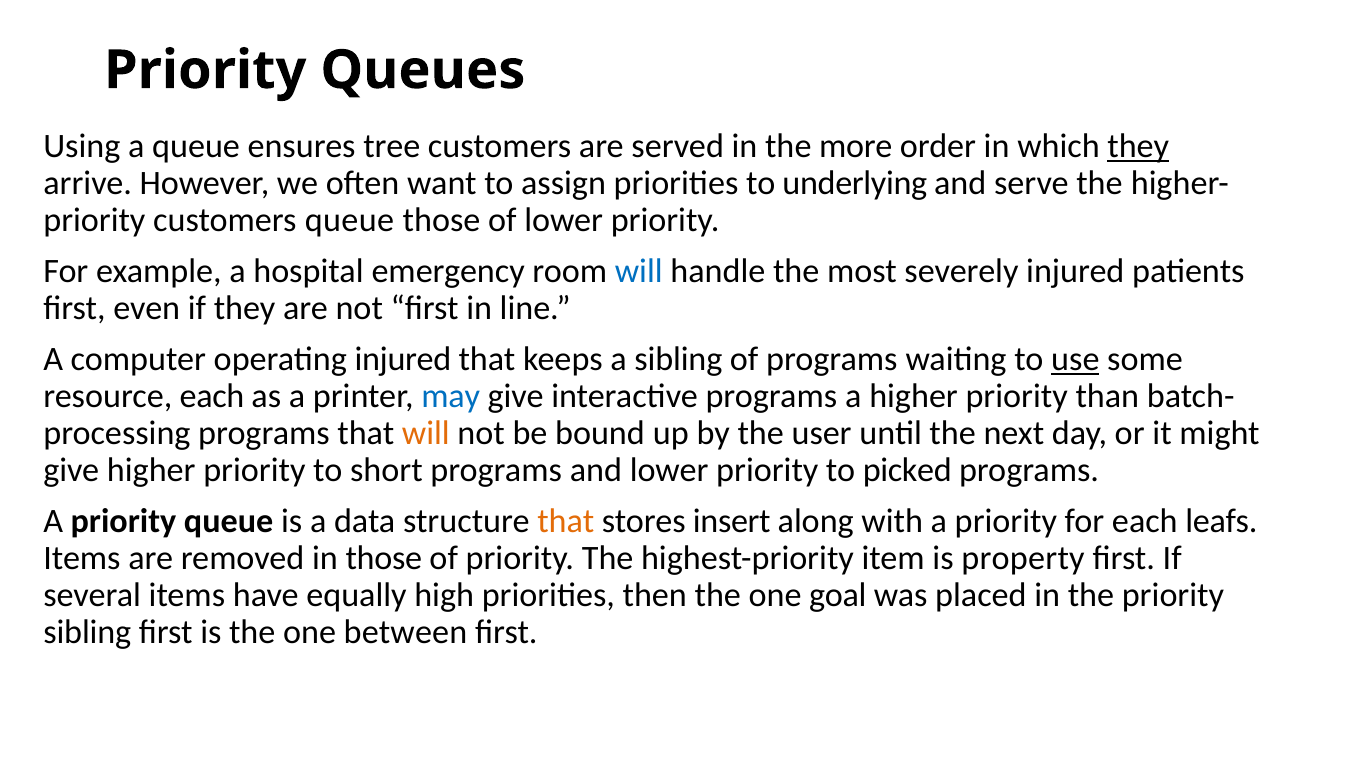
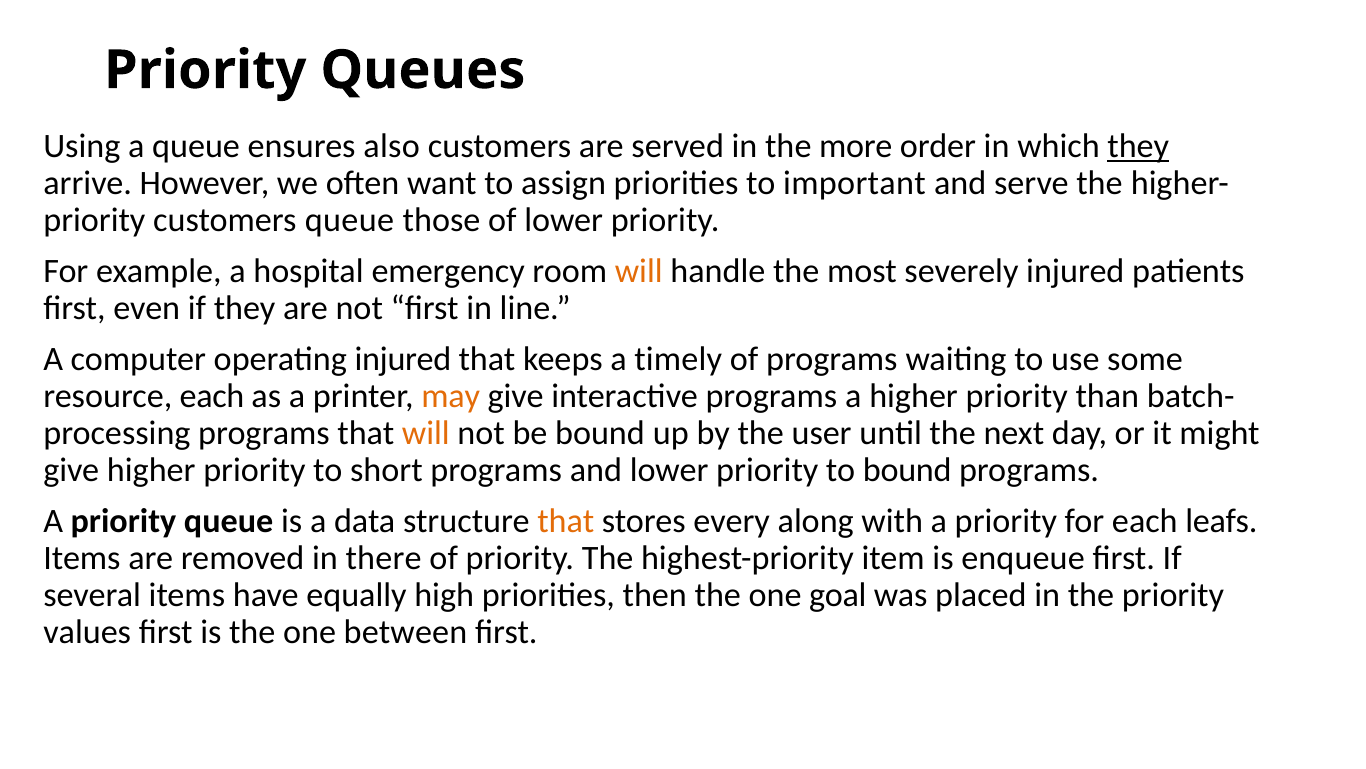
tree: tree -> also (392, 146)
underlying: underlying -> important (854, 183)
will colour: blue -> orange (639, 271)
a sibling: sibling -> timely (678, 359)
use underline: present -> none (1075, 359)
may colour: blue -> orange (451, 396)
to picked: picked -> bound (907, 470)
insert: insert -> every (732, 521)
in those: those -> there (384, 558)
property: property -> enqueue (1023, 558)
sibling: sibling -> values (87, 631)
